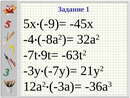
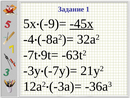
-45х underline: none -> present (82, 24)
